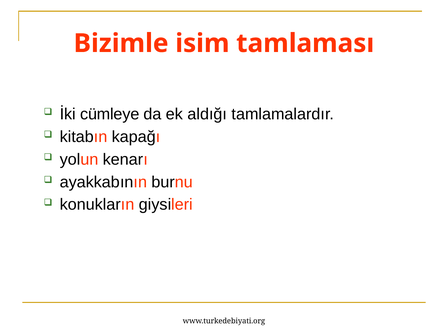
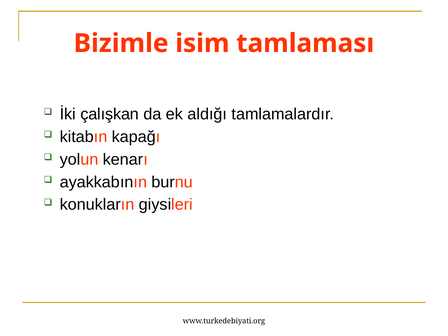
cümleye: cümleye -> çalışkan (110, 114)
